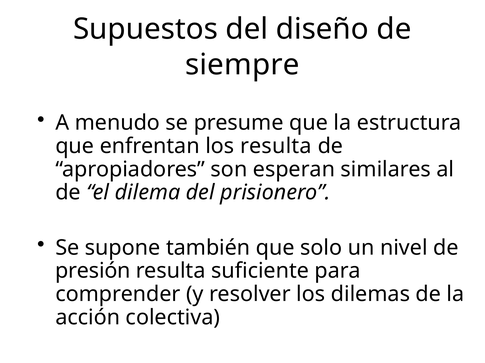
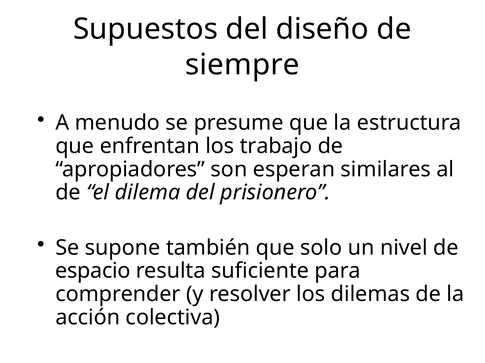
los resulta: resulta -> trabajo (276, 146)
presión: presión -> espacio (93, 271)
